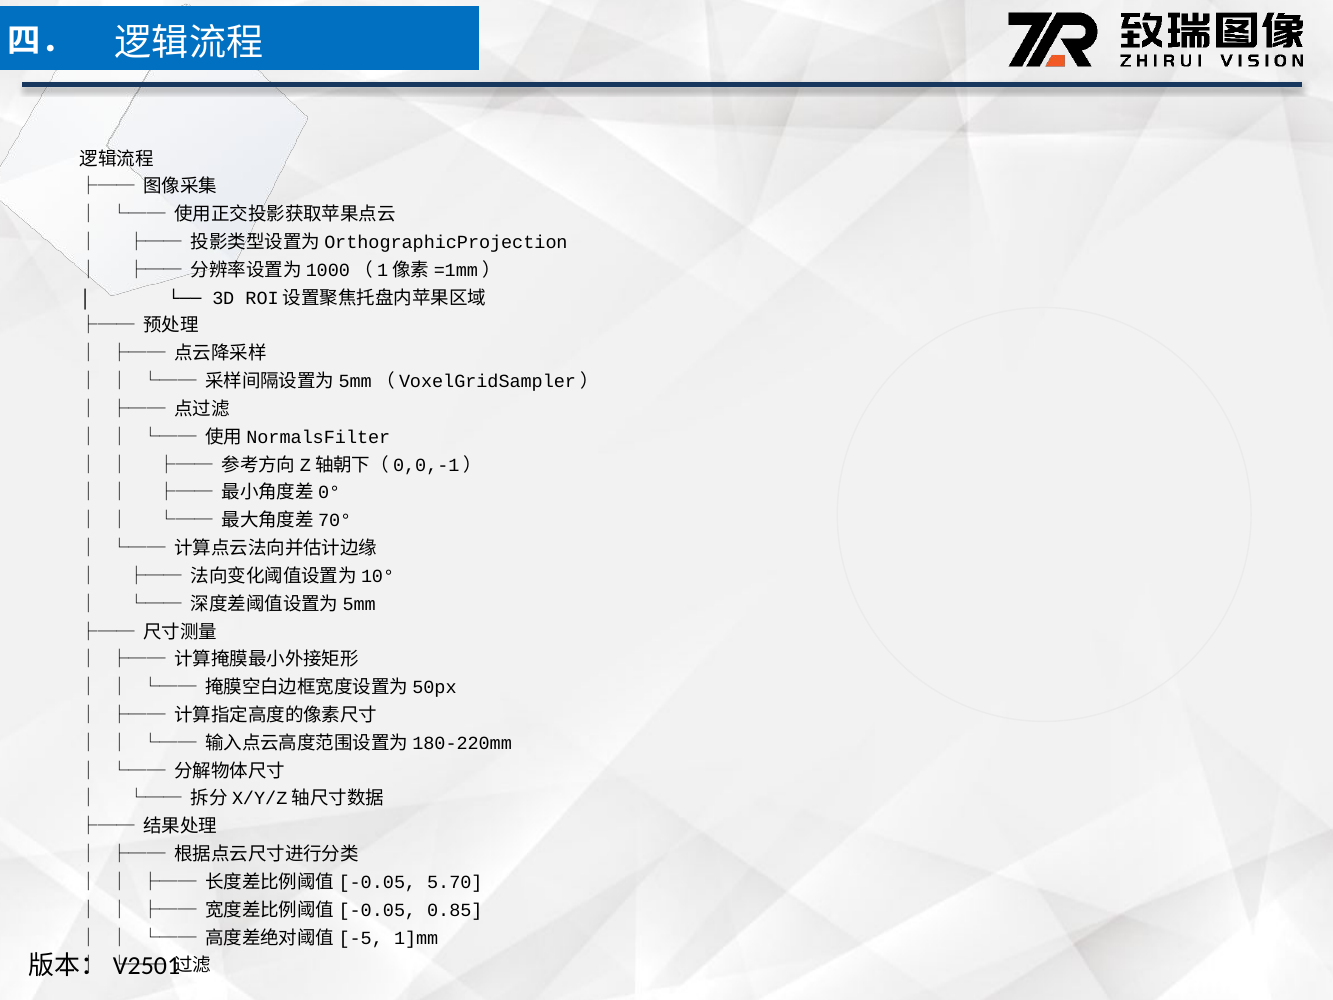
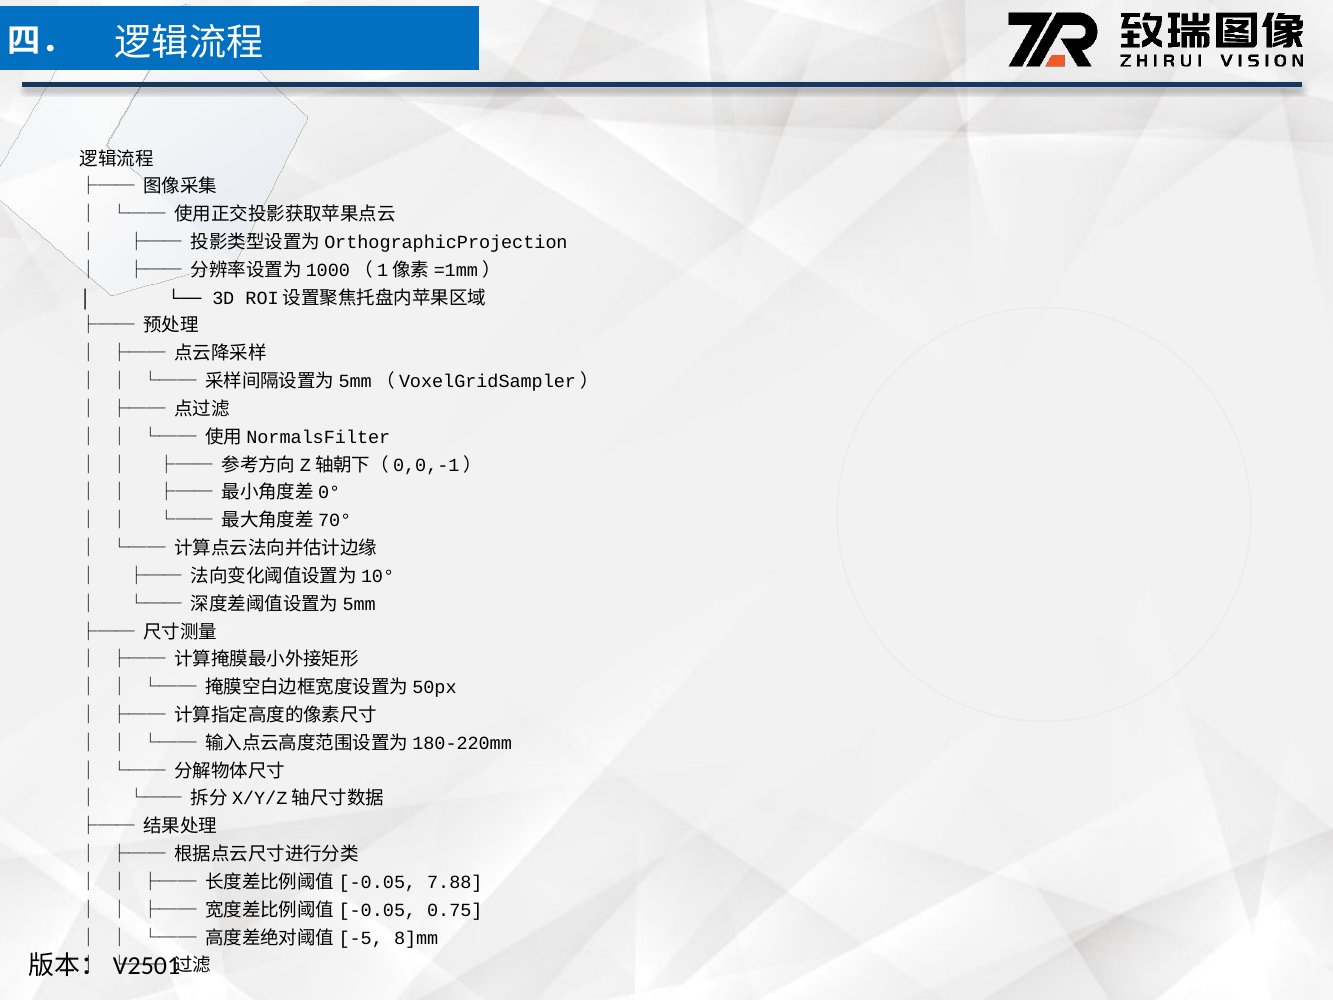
5.70: 5.70 -> 7.88 (455, 882)
0.85: 0.85 -> 0.75 (455, 910)
1]mm: 1]mm -> 8]mm (416, 938)
